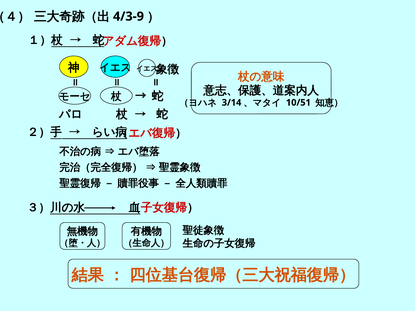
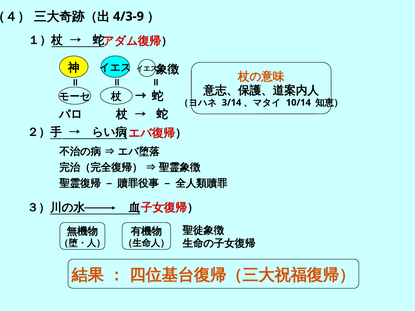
10/51: 10/51 -> 10/14 (298, 103)
